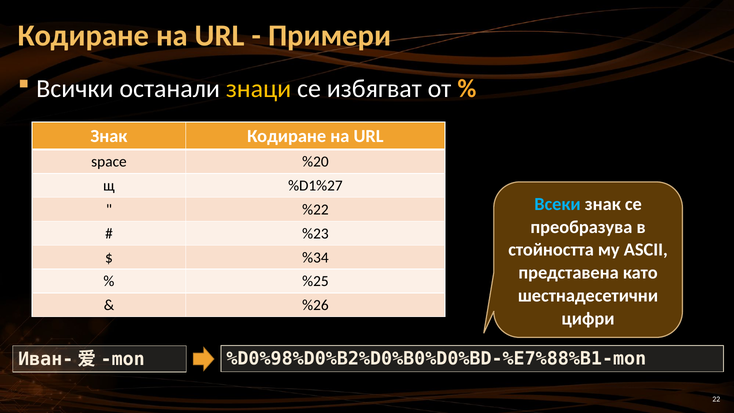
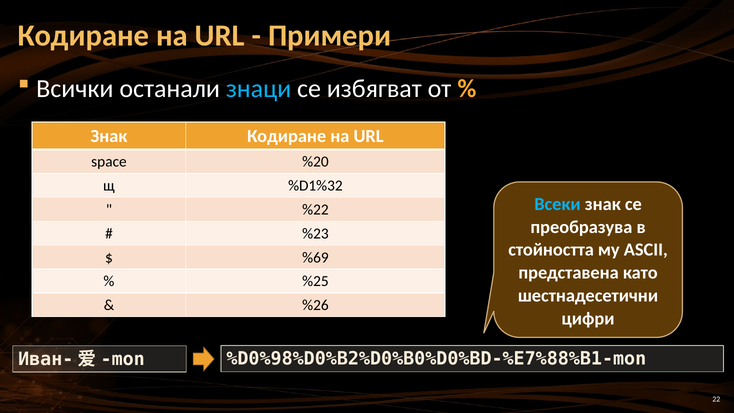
знаци colour: yellow -> light blue (259, 89)
%D1%27: %D1%27 -> %D1%32 (315, 186)
%34: %34 -> %69 (315, 257)
